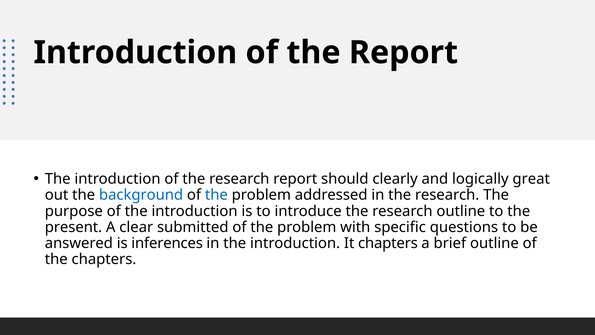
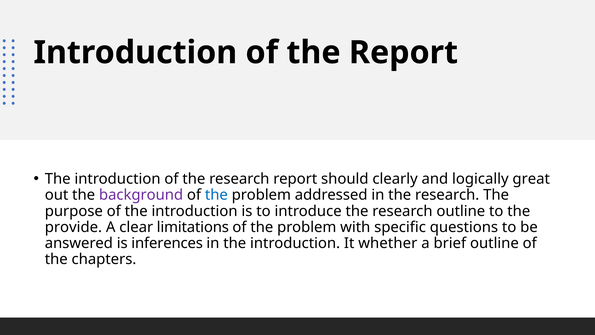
background colour: blue -> purple (141, 195)
present: present -> provide (73, 227)
submitted: submitted -> limitations (193, 227)
It chapters: chapters -> whether (388, 243)
